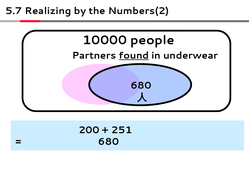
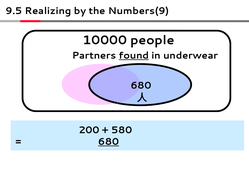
5.7: 5.7 -> 9.5 (14, 11)
Numbers(2: Numbers(2 -> Numbers(9 (138, 11)
251: 251 -> 580 (122, 130)
680 underline: none -> present (109, 141)
